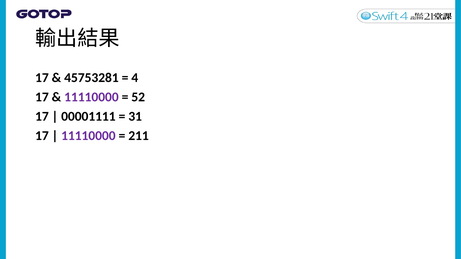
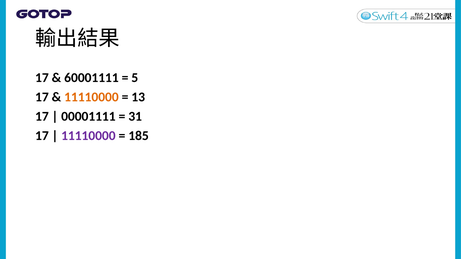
45753281: 45753281 -> 60001111 (91, 78)
4: 4 -> 5 (135, 78)
11110000 colour: purple -> orange (91, 97)
52: 52 -> 13 (138, 97)
211: 211 -> 185 (139, 136)
